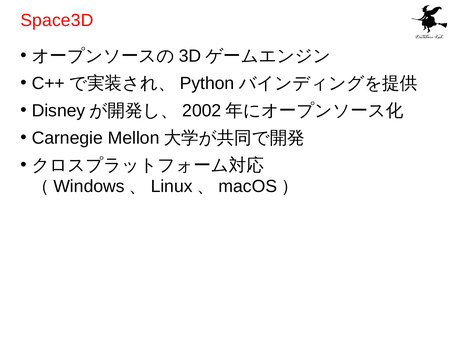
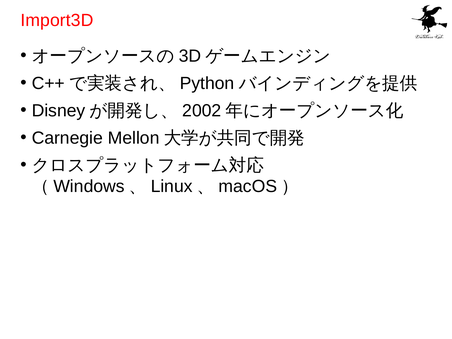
Space3D: Space3D -> Import3D (57, 20)
